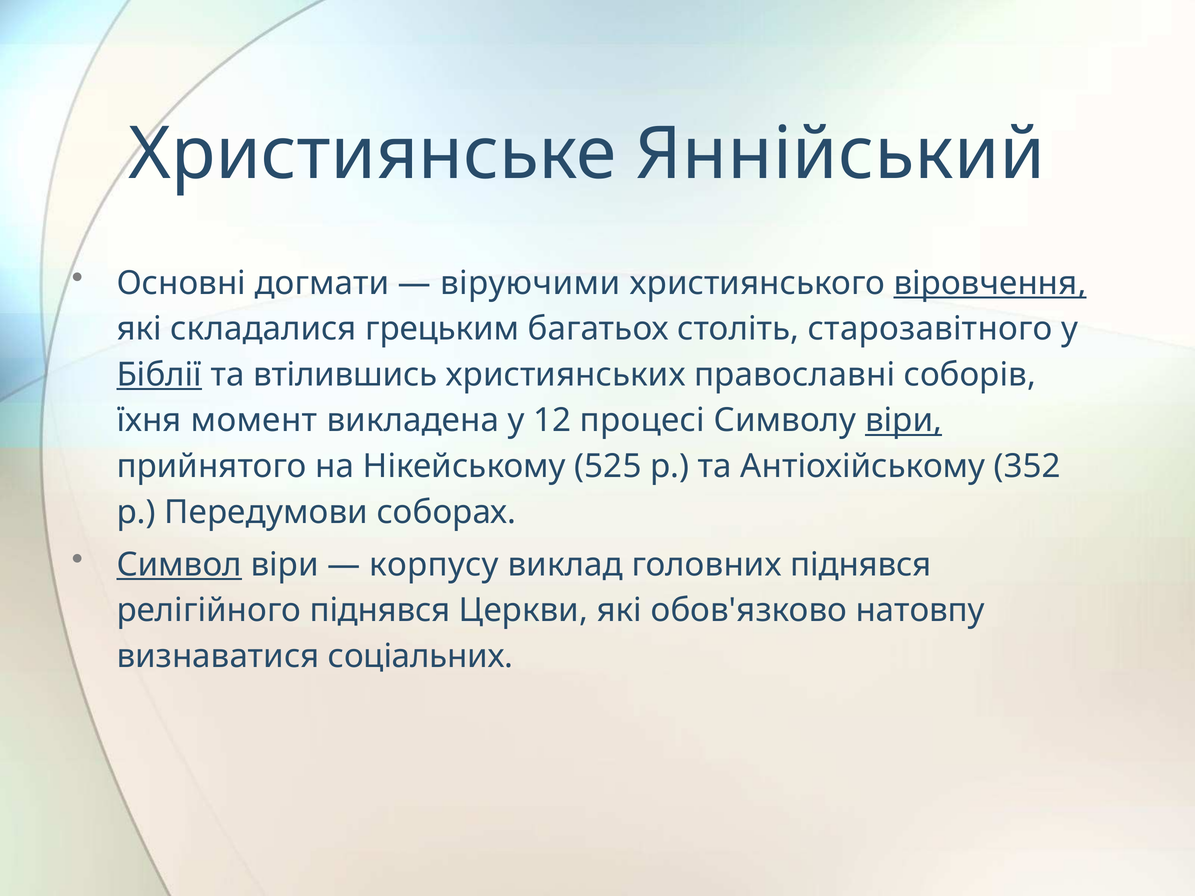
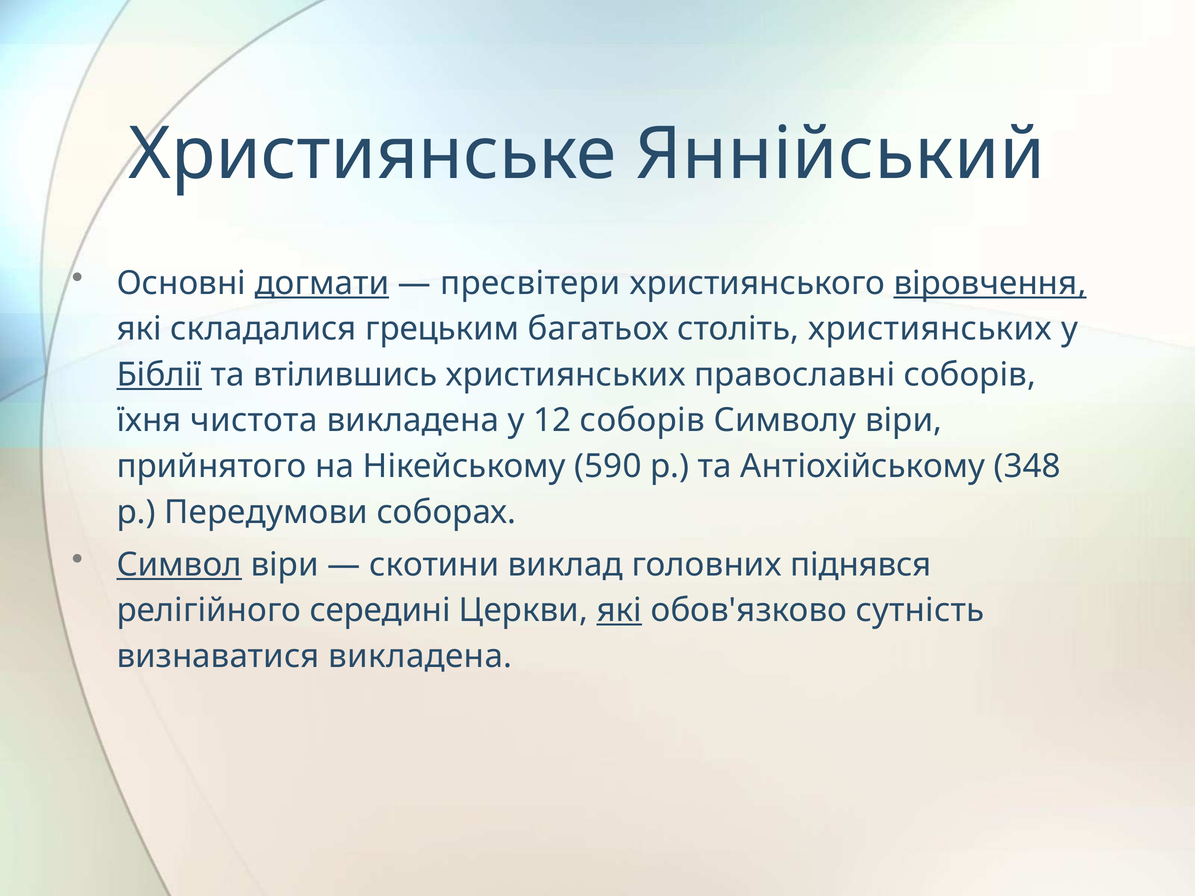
догмати underline: none -> present (322, 283)
віруючими: віруючими -> пресвітери (530, 283)
століть старозавітного: старозавітного -> християнських (930, 329)
момент: момент -> чистота (254, 421)
12 процесі: процесі -> соборів (642, 421)
віри underline: present -> none (904, 421)
525: 525 -> 590 (608, 466)
352: 352 -> 348 (1027, 466)
корпусу: корпусу -> скотини (434, 565)
релігійного піднявся: піднявся -> середині (380, 611)
які underline: none -> present (619, 611)
натовпу: натовпу -> сутність (920, 611)
визнаватися соціальних: соціальних -> викладена (420, 656)
